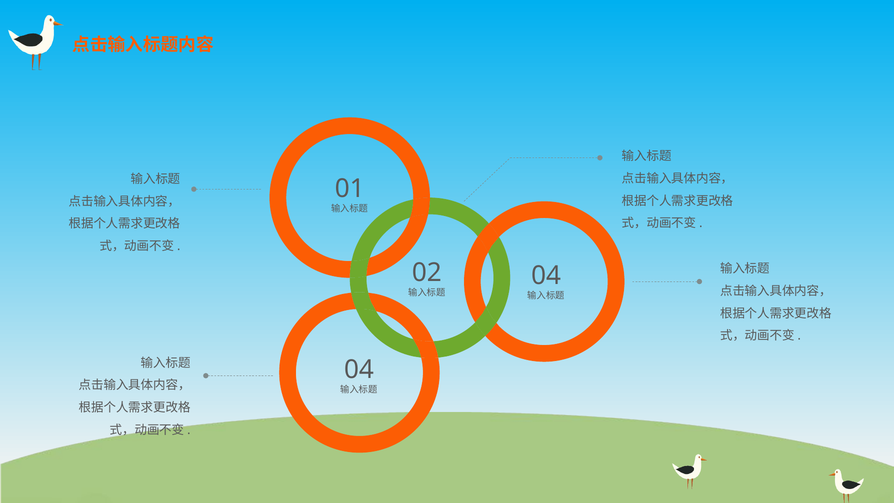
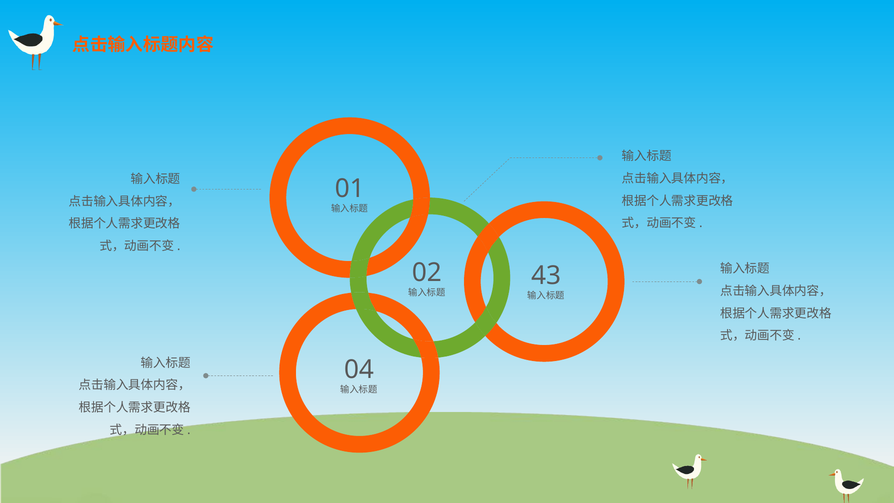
04: 04 -> 43 (546, 275)
